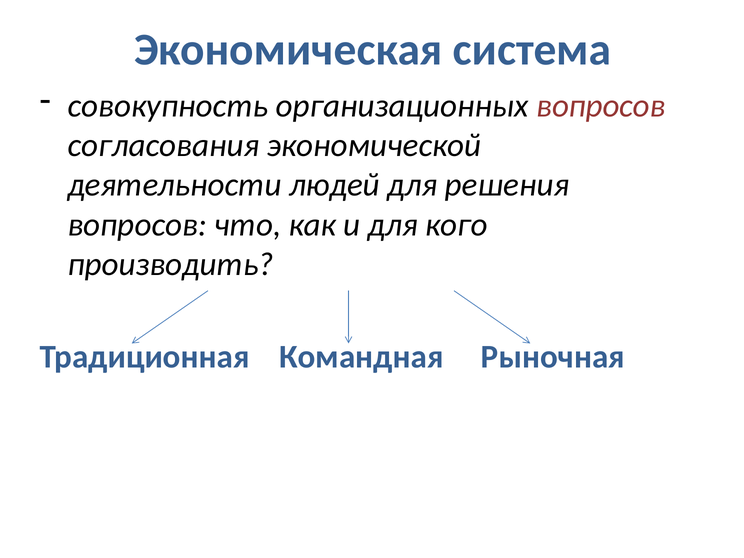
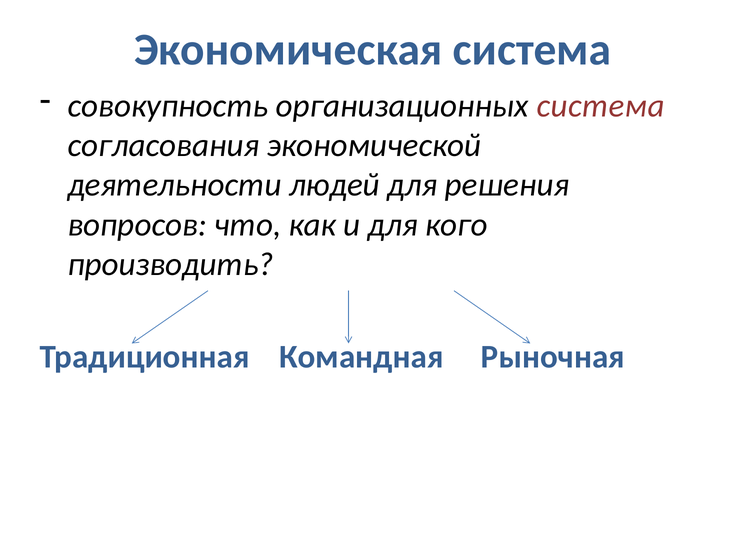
организационных вопросов: вопросов -> система (601, 106)
